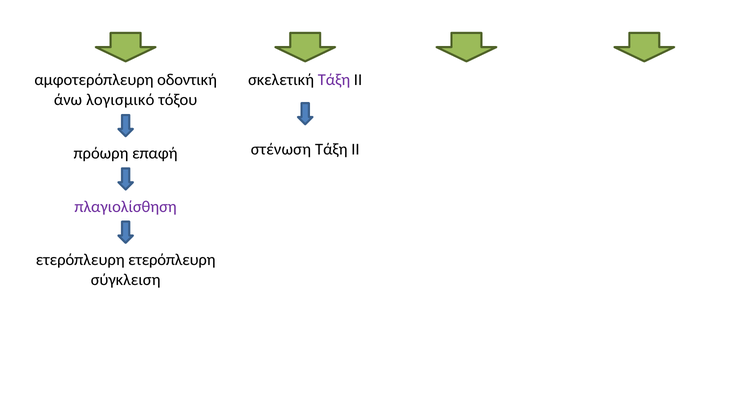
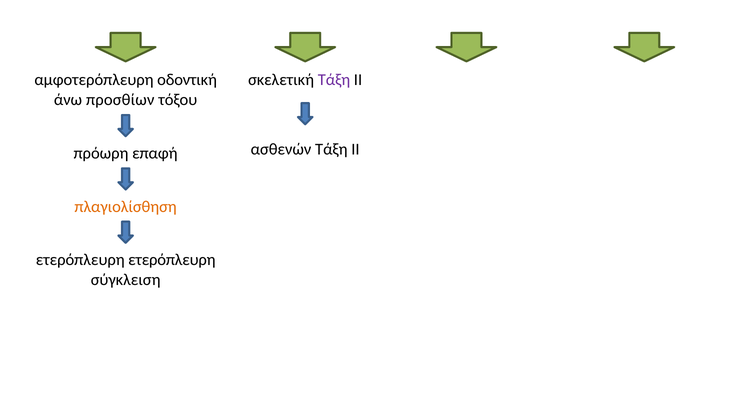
λογισμικό: λογισμικό -> προσθίων (120, 100)
στένωση: στένωση -> ασθενών (281, 149)
πλαγιολίσθηση colour: purple -> orange (126, 207)
